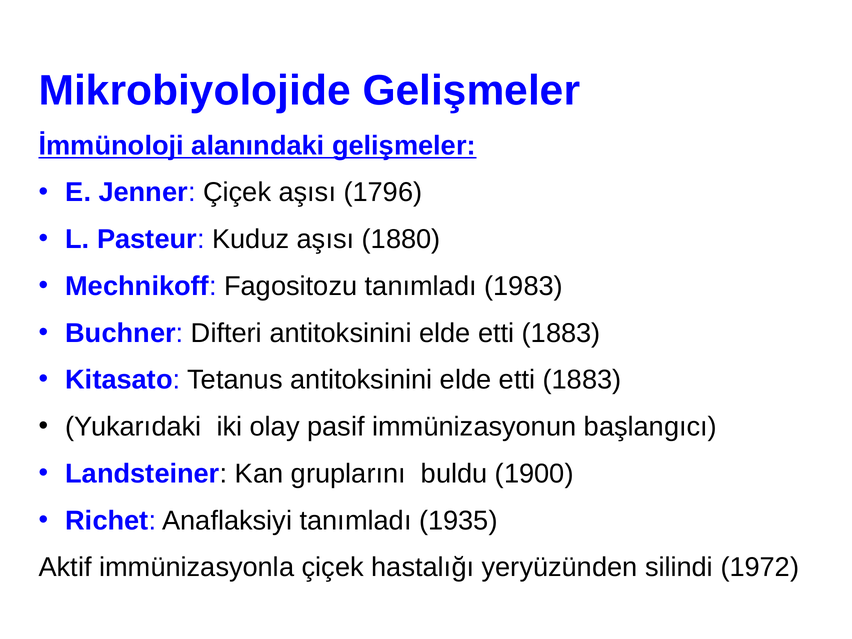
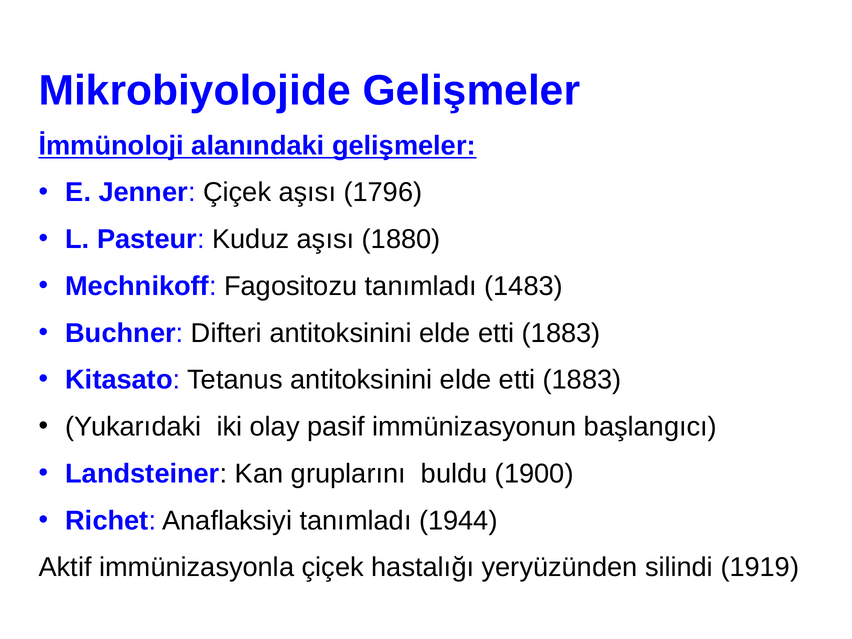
1983: 1983 -> 1483 (524, 286)
1935: 1935 -> 1944 (458, 521)
1972: 1972 -> 1919 (760, 567)
